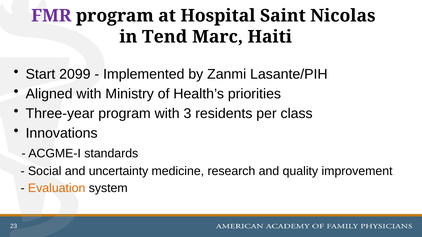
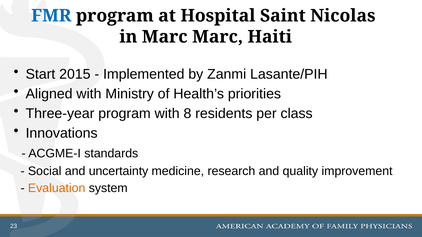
FMR colour: purple -> blue (51, 16)
in Tend: Tend -> Marc (165, 37)
2099: 2099 -> 2015 (75, 74)
3: 3 -> 8 (187, 114)
